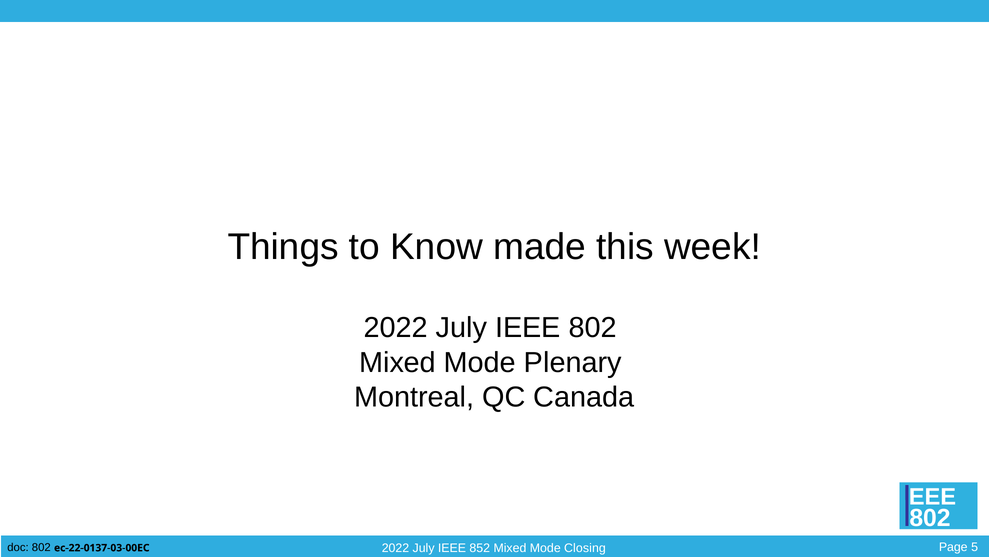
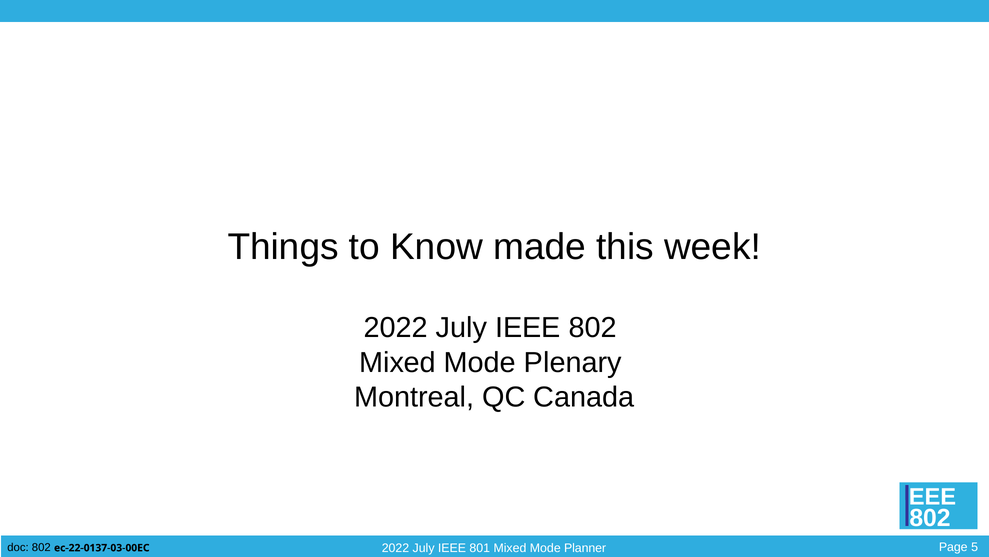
852: 852 -> 801 (480, 548)
Closing: Closing -> Planner (585, 548)
